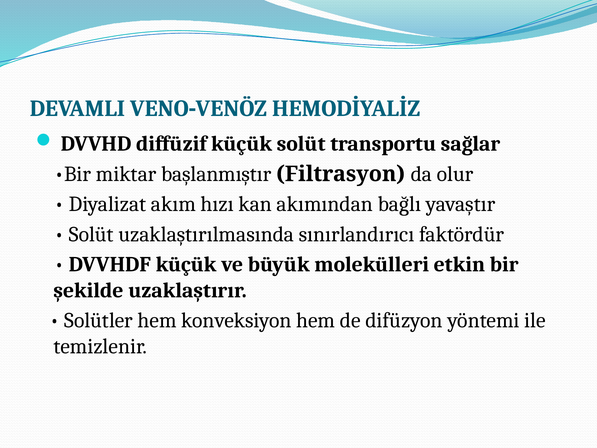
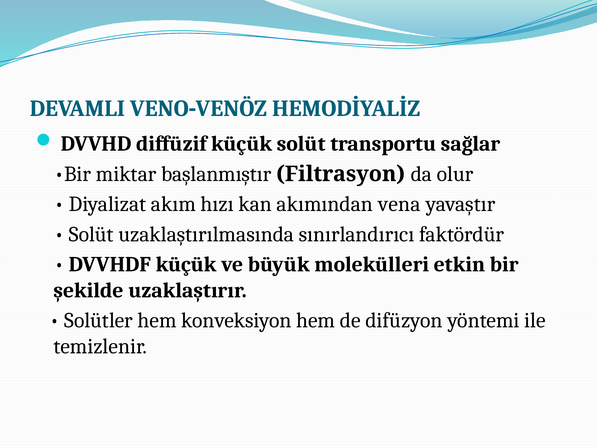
bağlı: bağlı -> vena (399, 204)
